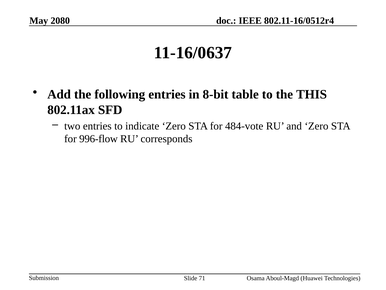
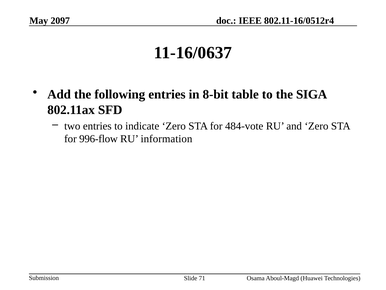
2080: 2080 -> 2097 (60, 21)
THIS: THIS -> SIGA (312, 94)
corresponds: corresponds -> information (166, 139)
